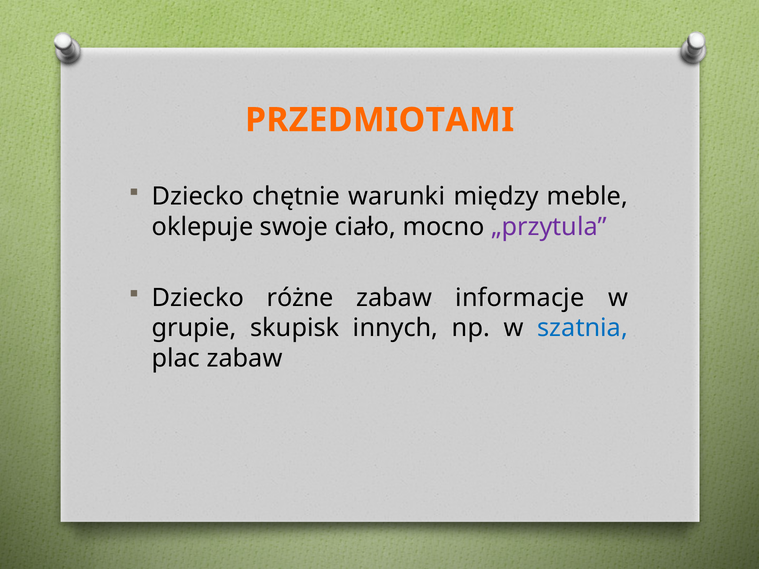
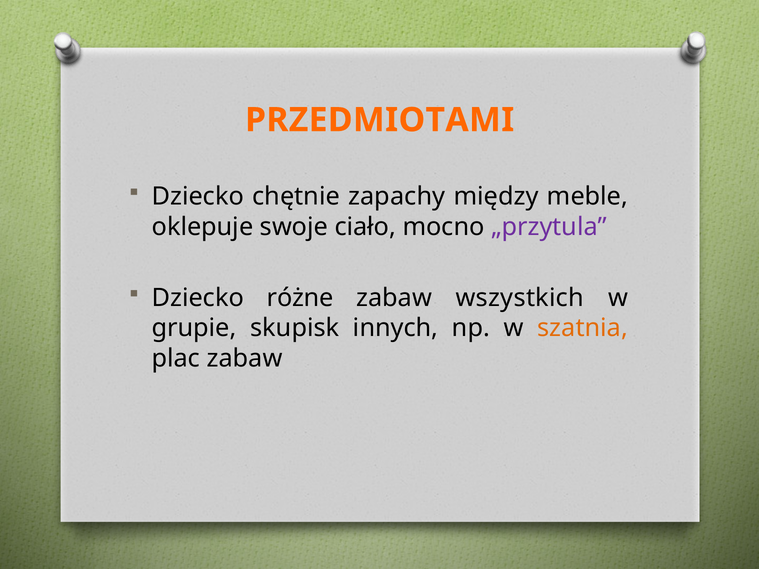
warunki: warunki -> zapachy (397, 197)
informacje: informacje -> wszystkich (520, 298)
szatnia colour: blue -> orange (583, 328)
